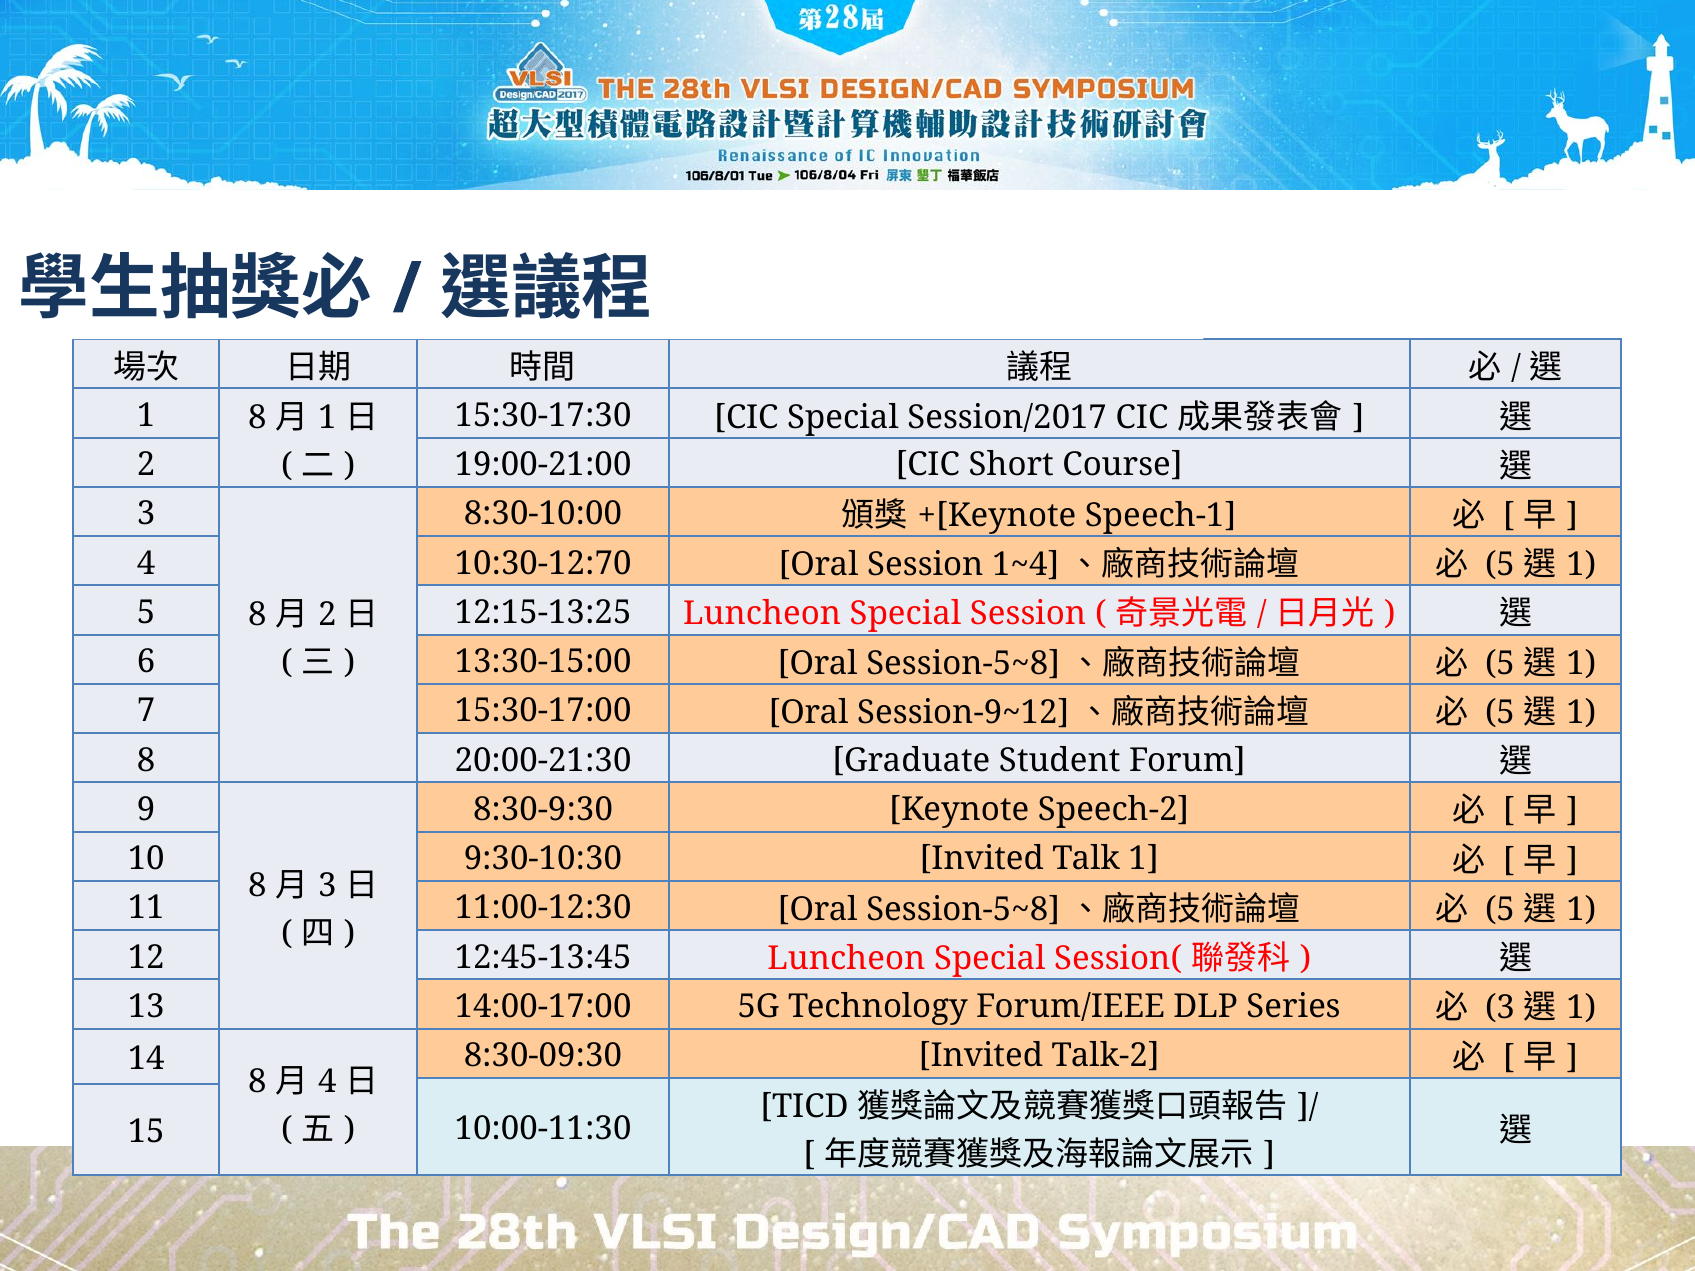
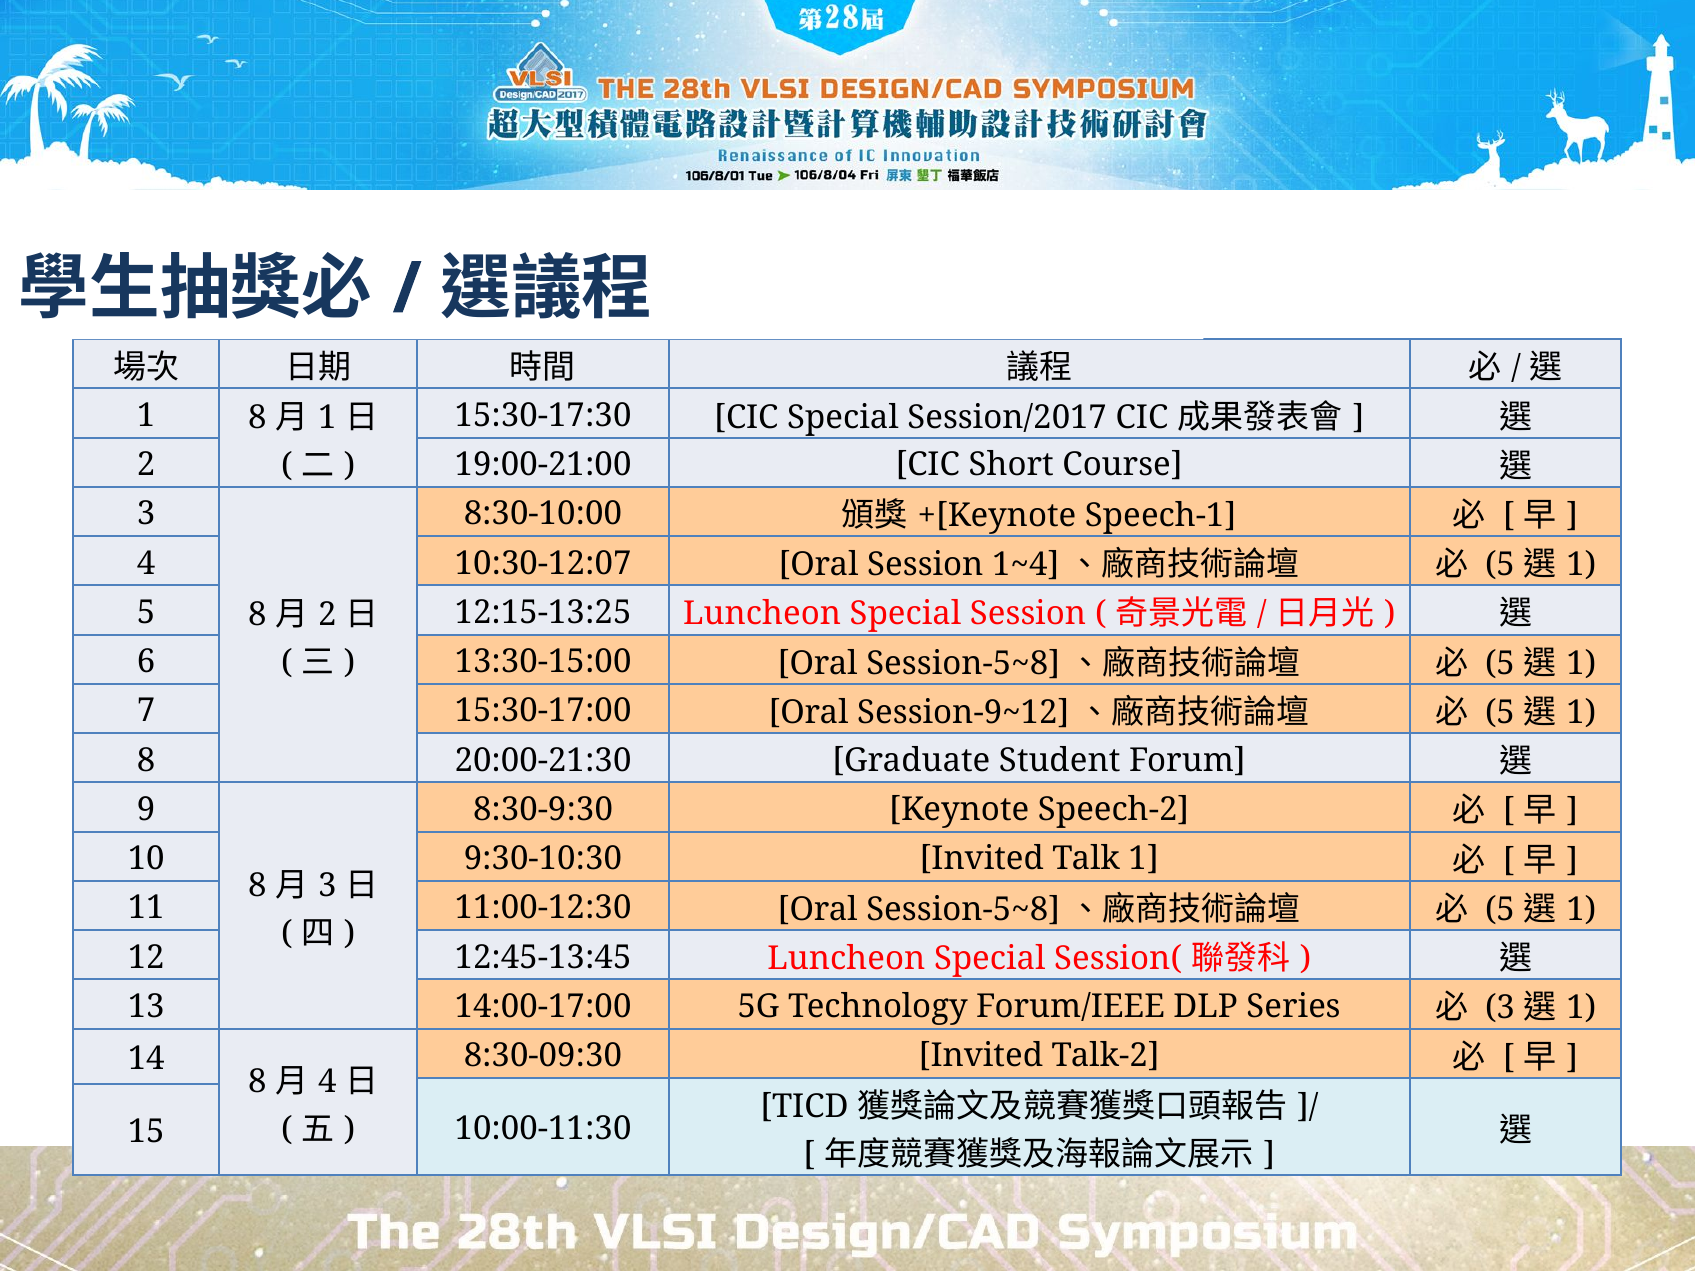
10:30-12:70: 10:30-12:70 -> 10:30-12:07 (543, 563)
